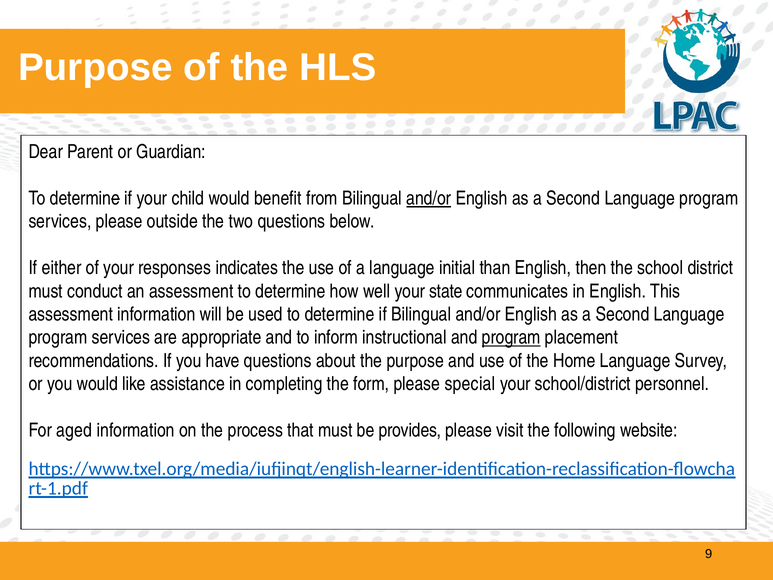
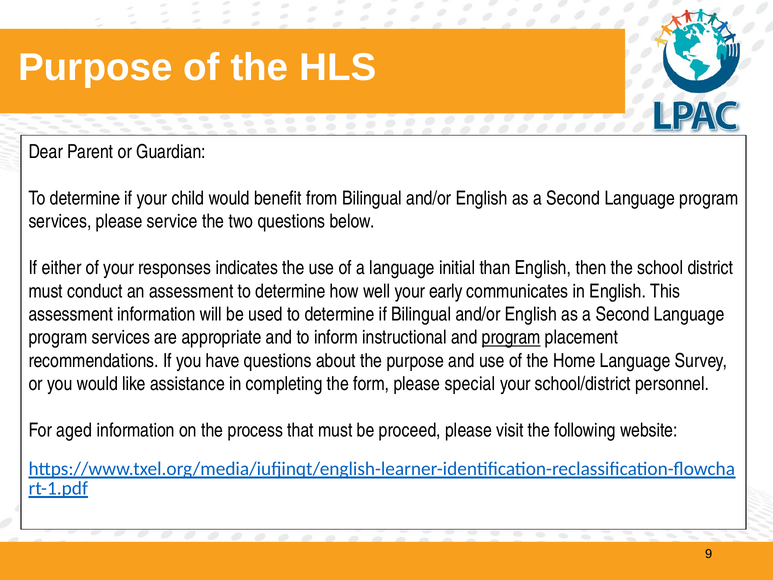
and/or underline: present -> none (429, 198)
outside: outside -> service (172, 222)
state: state -> early (446, 291)
provides: provides -> proceed (410, 430)
